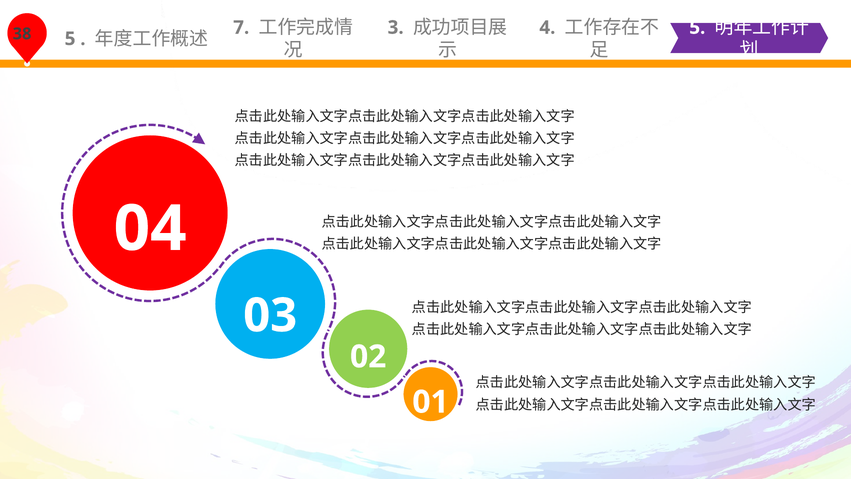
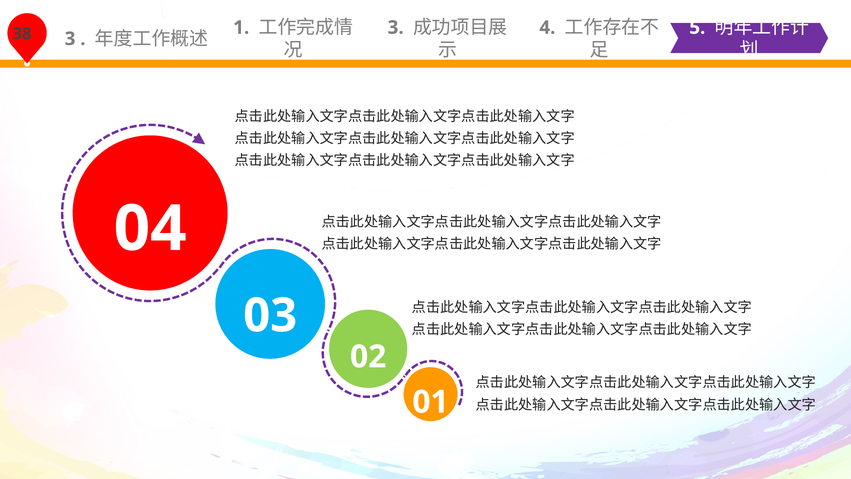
5: 5 -> 3 (70, 39)
7: 7 -> 1 (241, 28)
